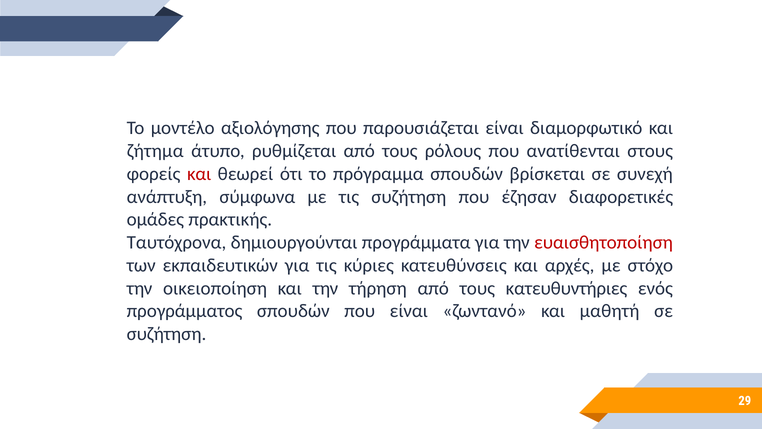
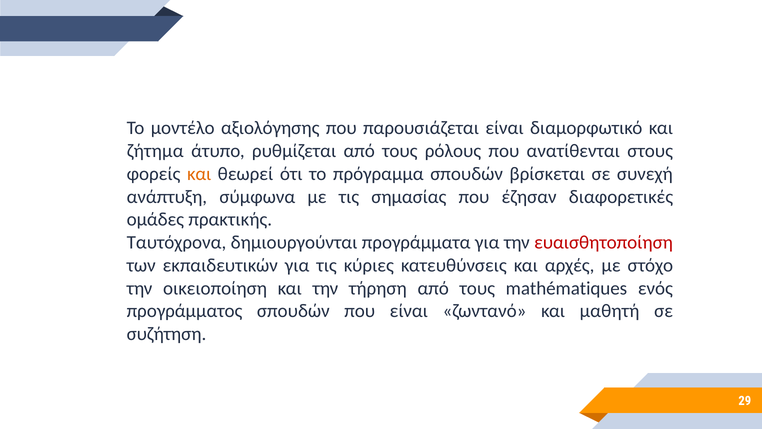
και colour: red -> orange (199, 174)
τις συζήτηση: συζήτηση -> σημασίας (409, 197)
κατευθυντήριες: κατευθυντήριες -> mathématiques (566, 288)
